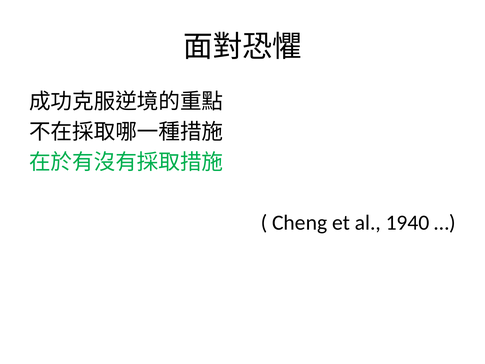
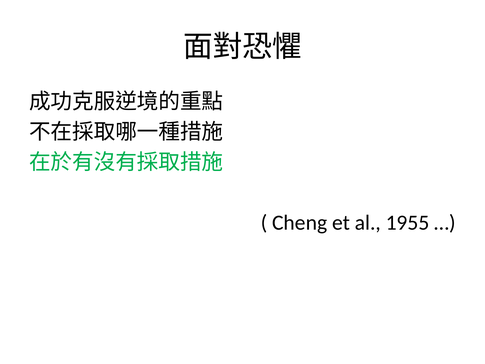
1940: 1940 -> 1955 (408, 222)
